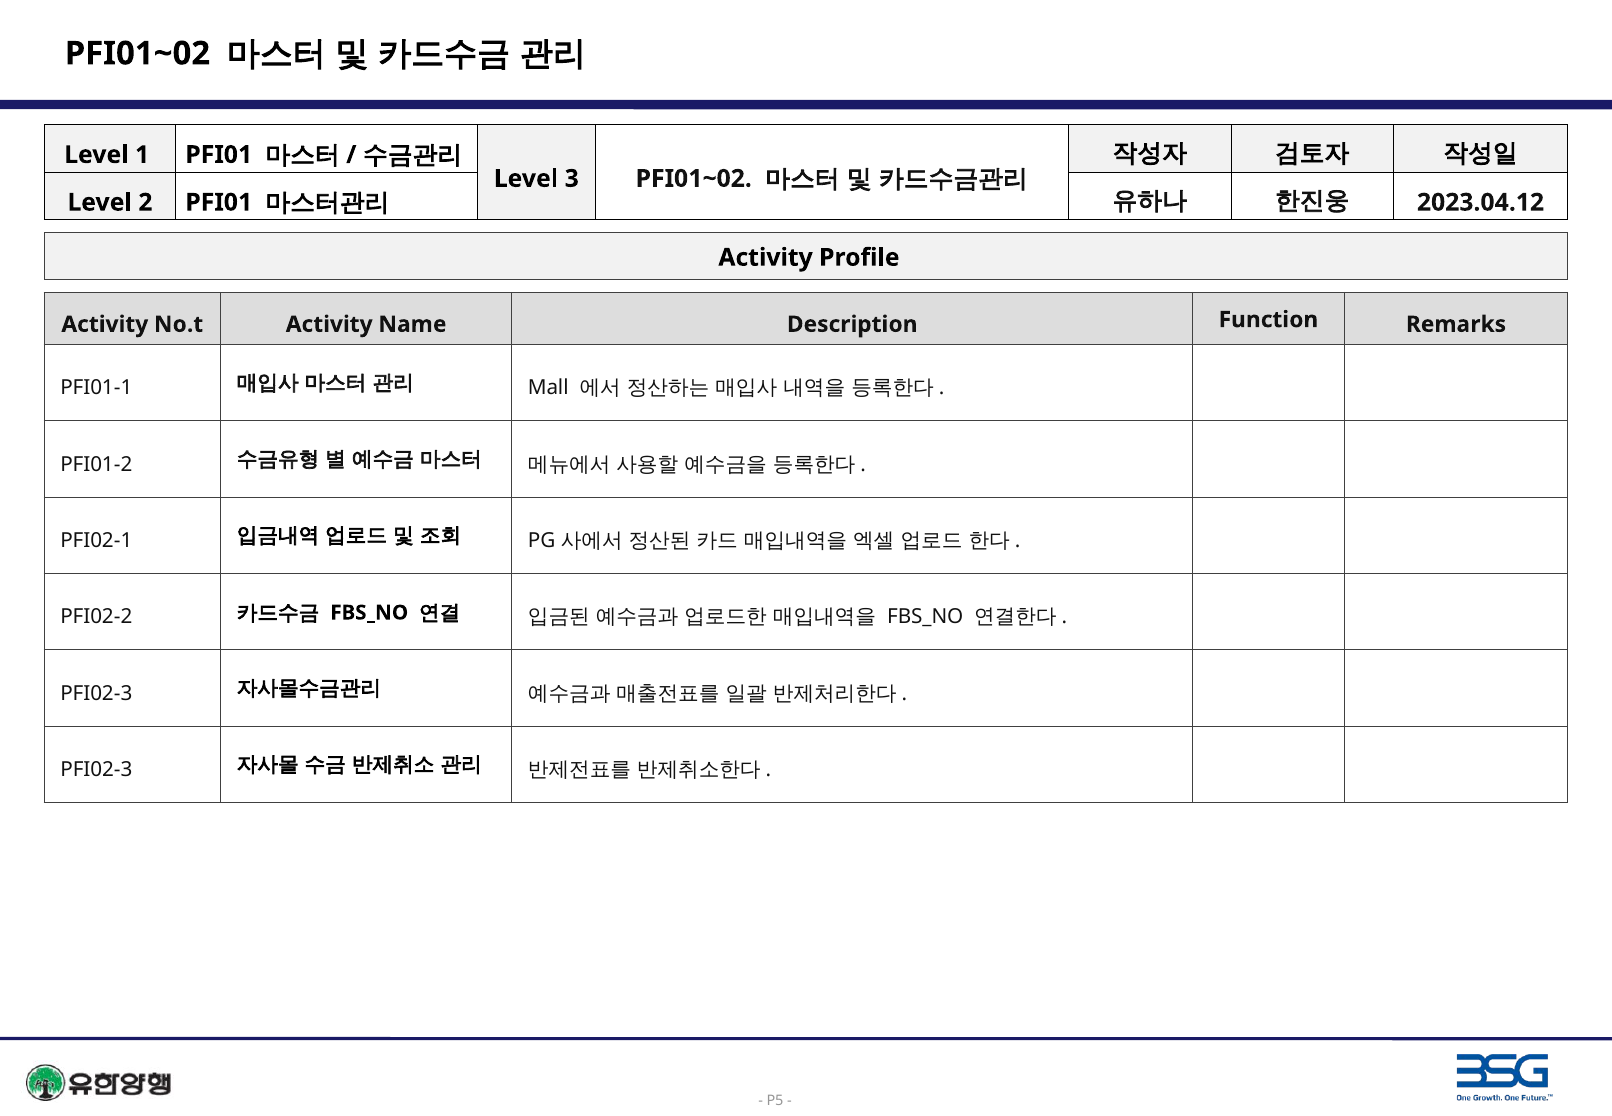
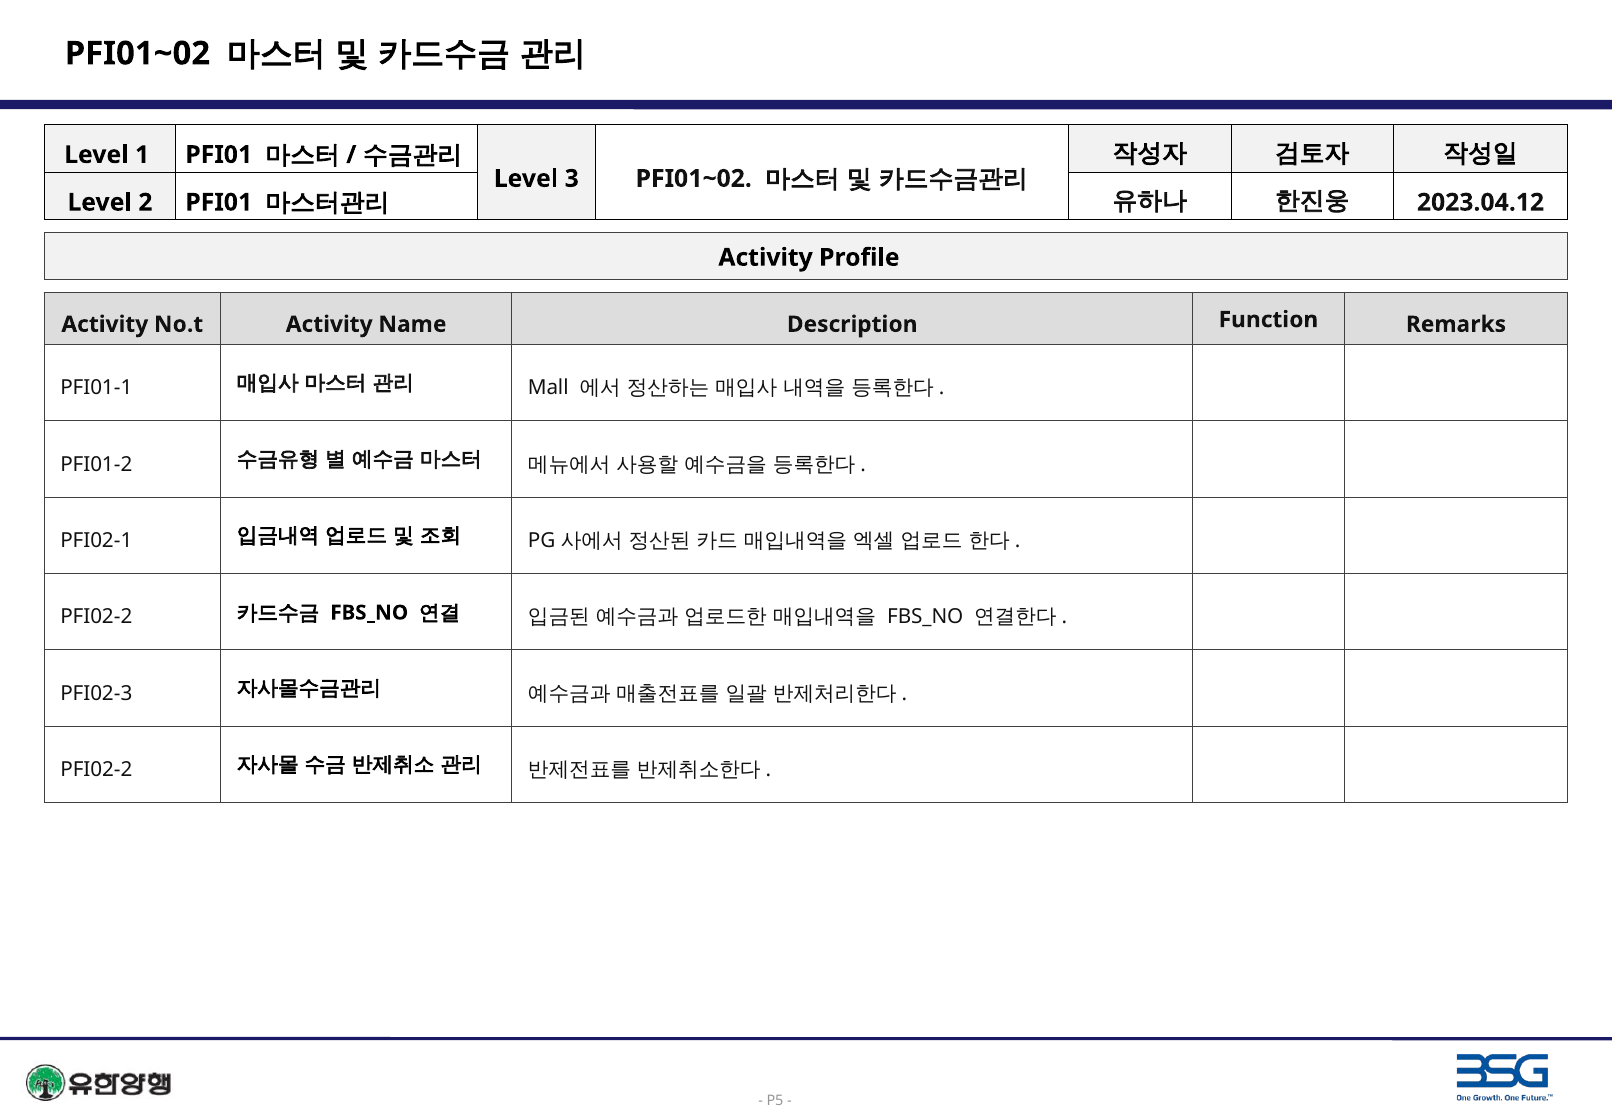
PFI02-3: PFI02-3 -> PFI02-2 (96, 770)
